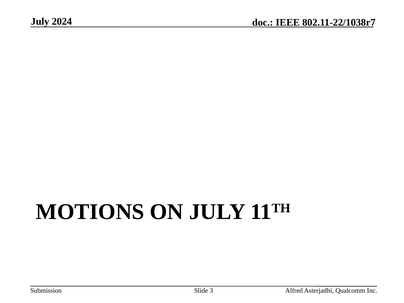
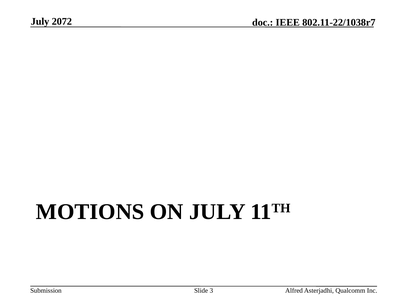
2024: 2024 -> 2072 (62, 21)
